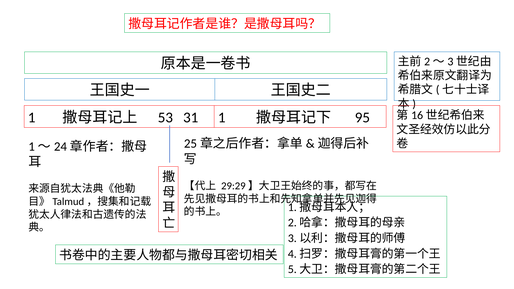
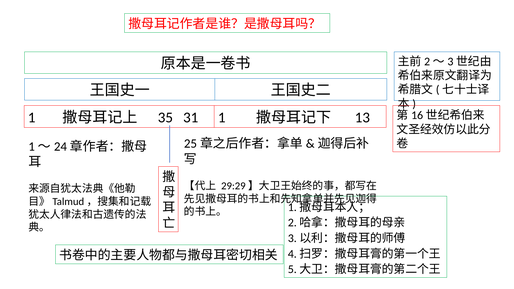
53: 53 -> 35 (165, 118)
95: 95 -> 13 (362, 118)
